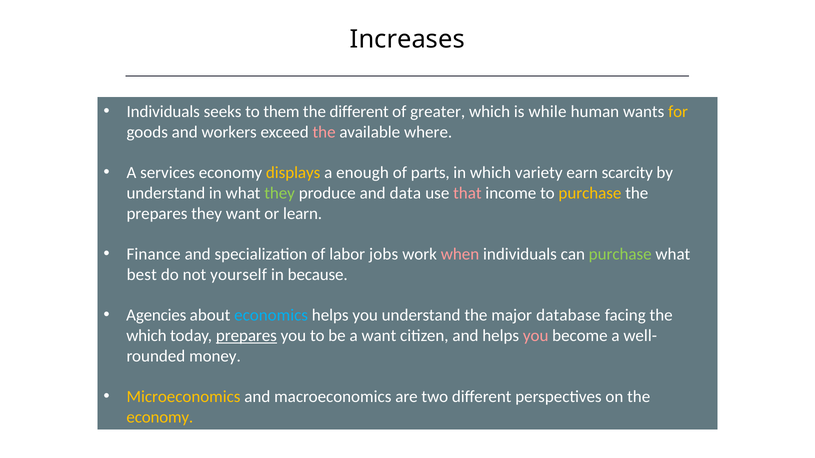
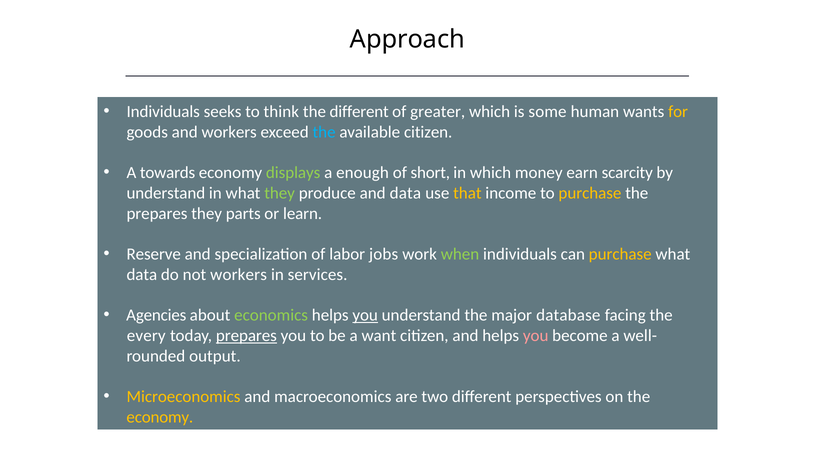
Increases: Increases -> Approach (407, 39)
them: them -> think (281, 112)
while: while -> some (547, 112)
the colour: pink -> light blue (324, 132)
available where: where -> citizen (428, 132)
services: services -> towards (168, 173)
displays colour: yellow -> light green (293, 173)
parts: parts -> short (430, 173)
variety: variety -> money (539, 173)
that colour: pink -> yellow (467, 193)
they want: want -> parts (243, 214)
Finance: Finance -> Reserve (154, 254)
when colour: pink -> light green (460, 254)
purchase colour: light green -> yellow (620, 254)
best: best -> data (142, 275)
not yourself: yourself -> workers (239, 275)
because: because -> services (318, 275)
economics colour: light blue -> light green (271, 316)
you underline: none -> present (365, 316)
which: which -> every (146, 336)
money: money -> output (215, 356)
